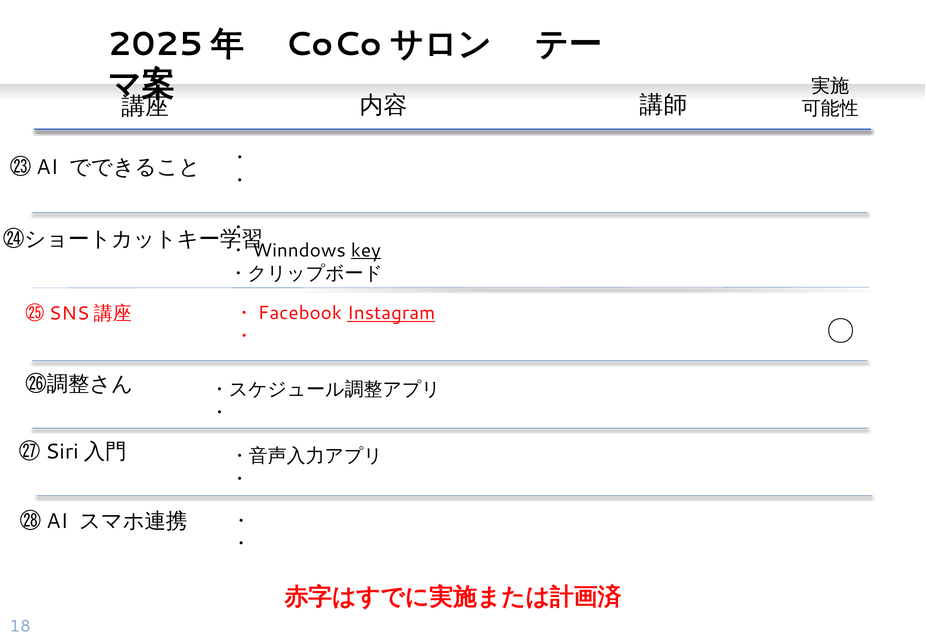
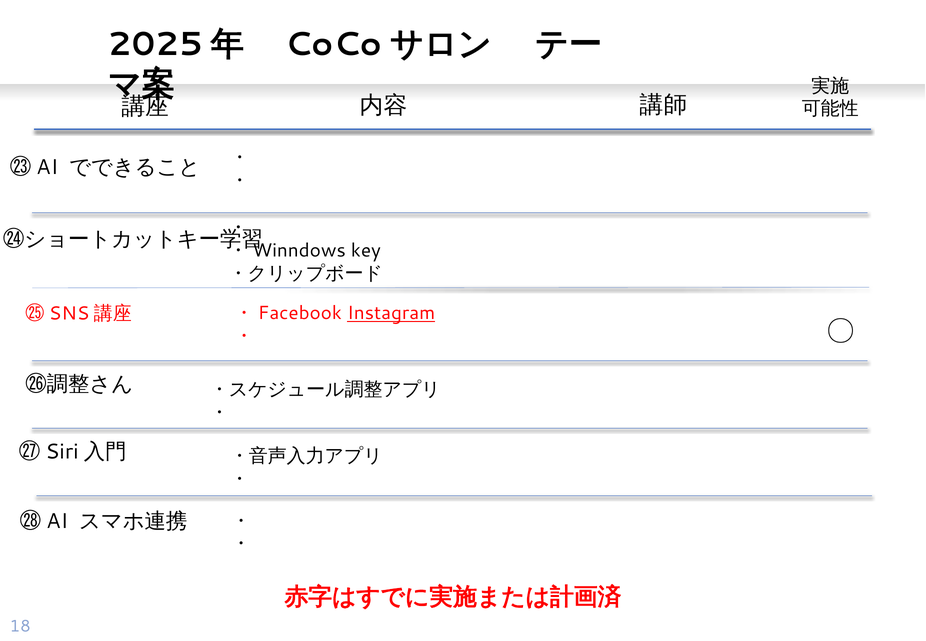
key underline: present -> none (366, 251)
